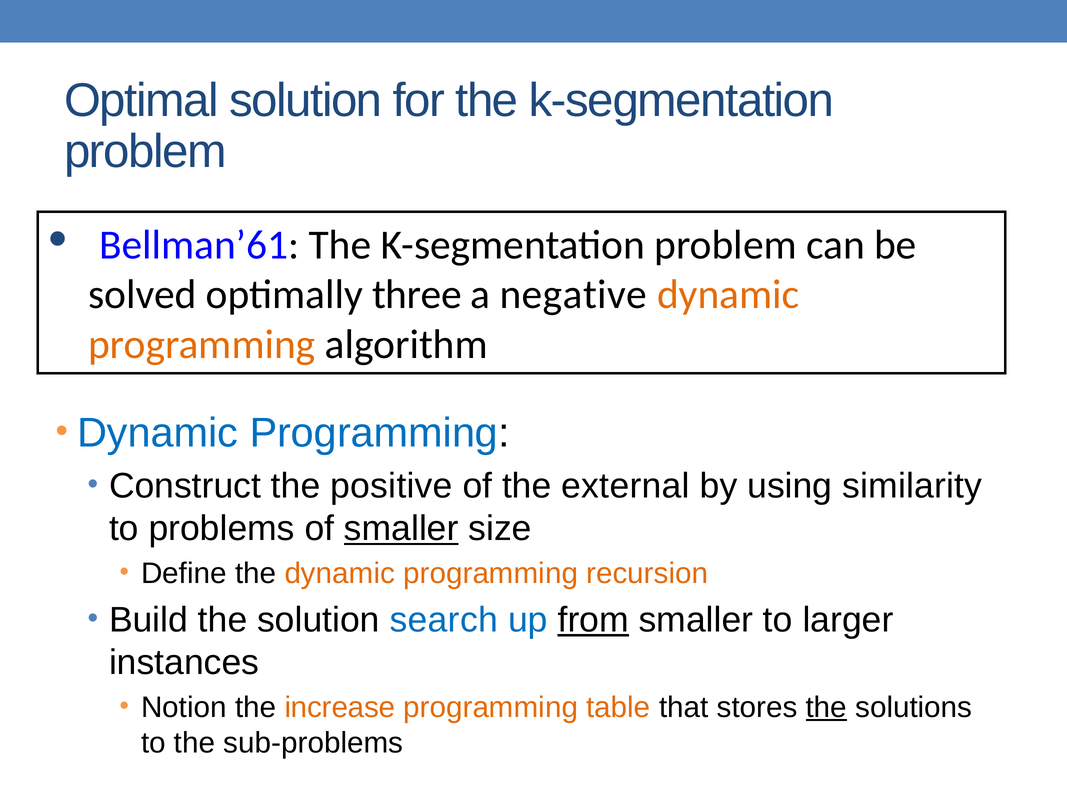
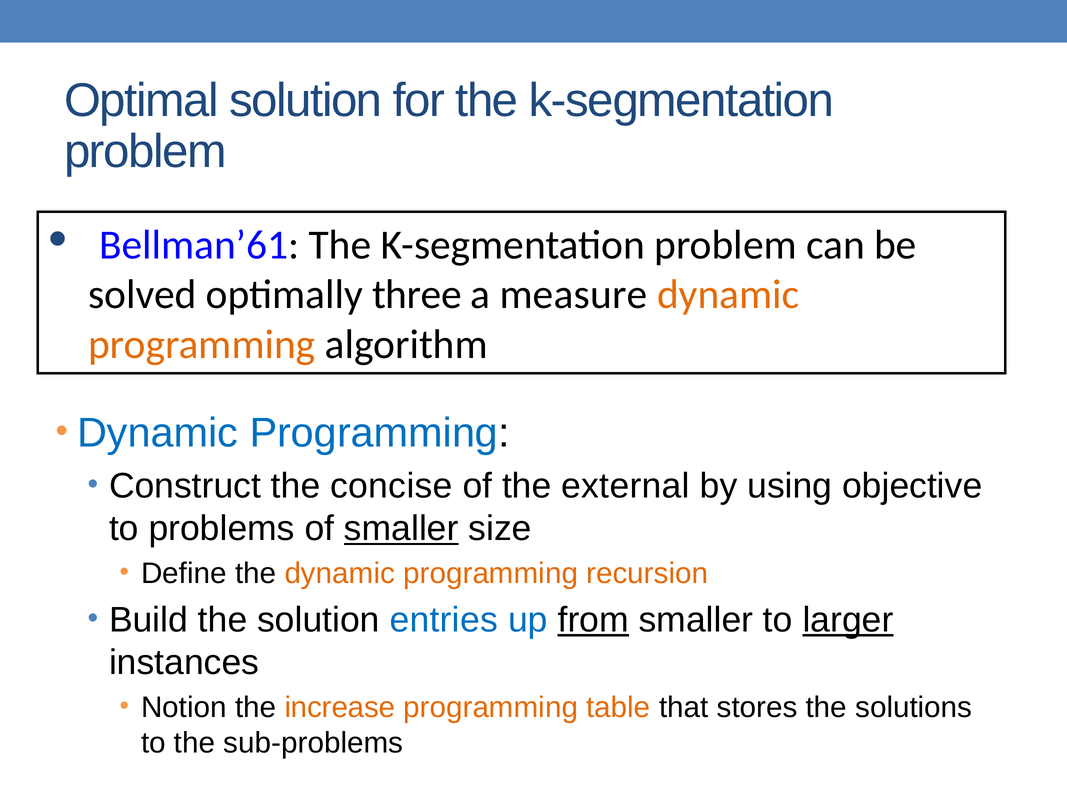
negative: negative -> measure (573, 295)
positive: positive -> concise (391, 486)
similarity: similarity -> objective (912, 486)
search: search -> entries (444, 620)
larger underline: none -> present (848, 620)
the underline: present -> none (826, 707)
